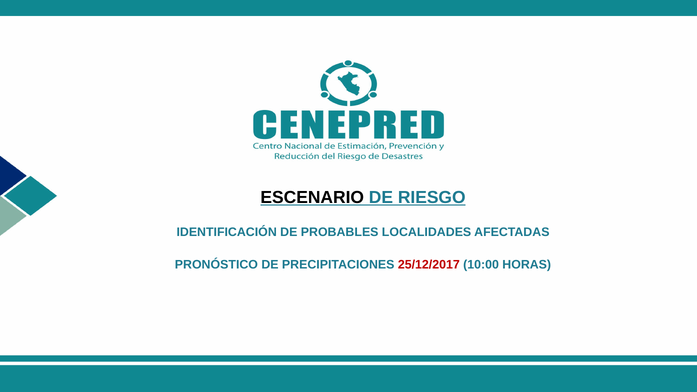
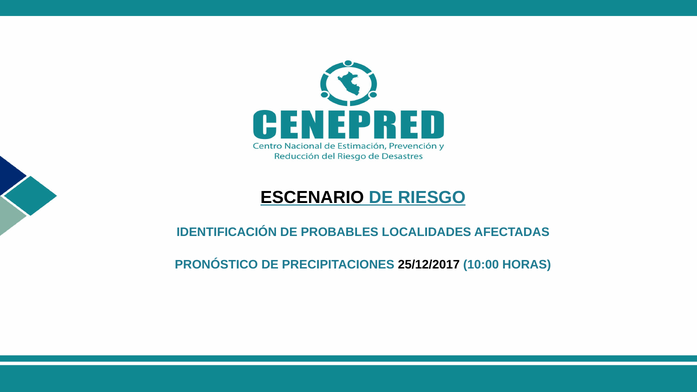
25/12/2017 colour: red -> black (429, 265)
